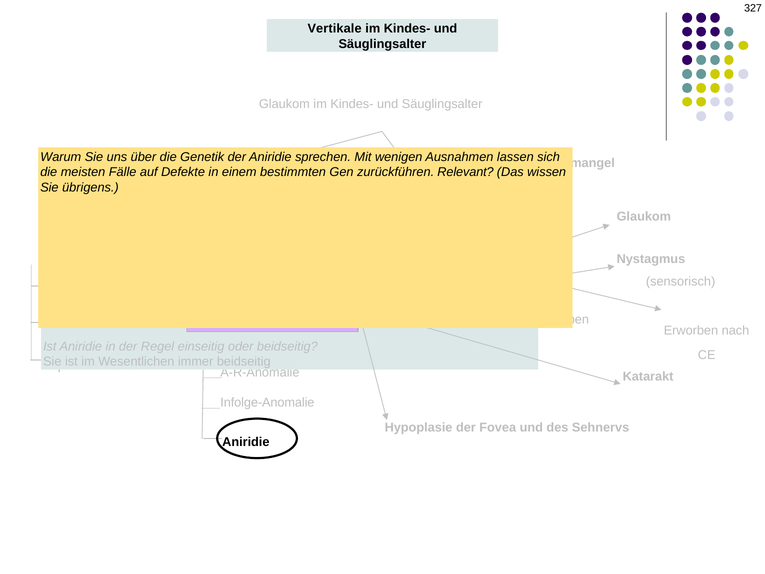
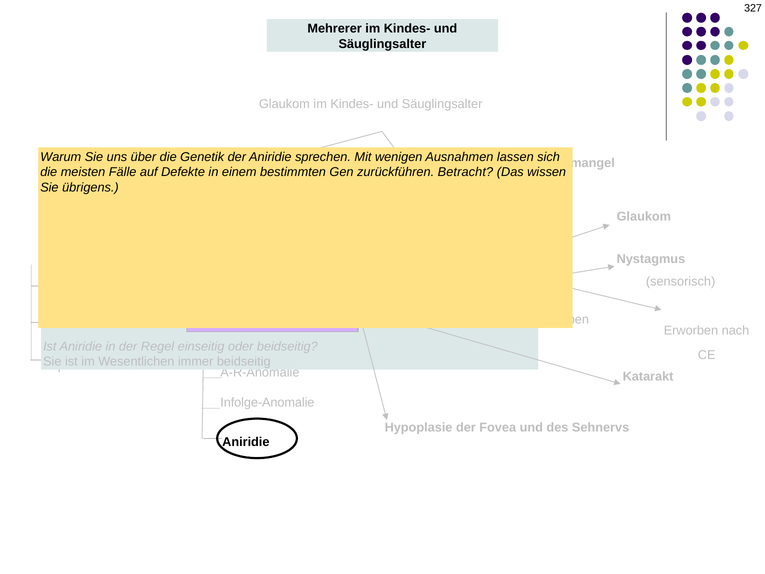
Vertikale: Vertikale -> Mehrerer (335, 29)
Relevant: Relevant -> Betracht (465, 172)
